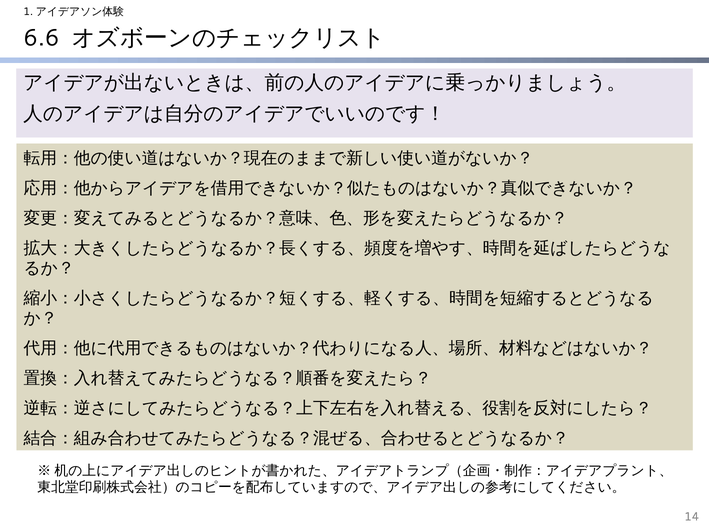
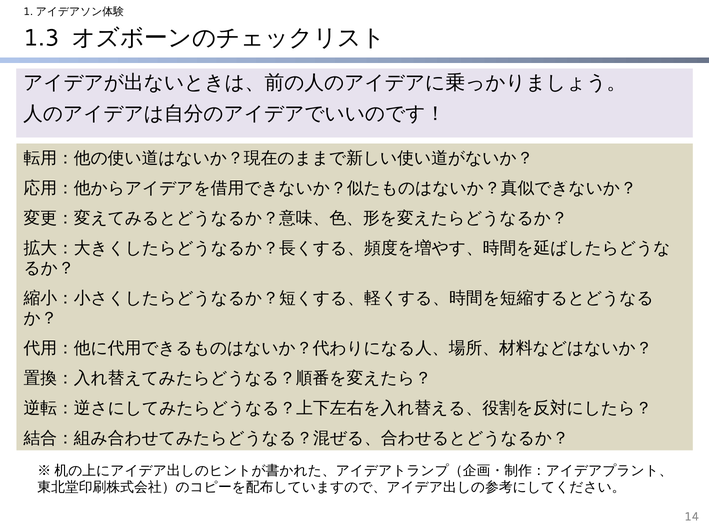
6.6: 6.6 -> 1.3 (41, 38)
